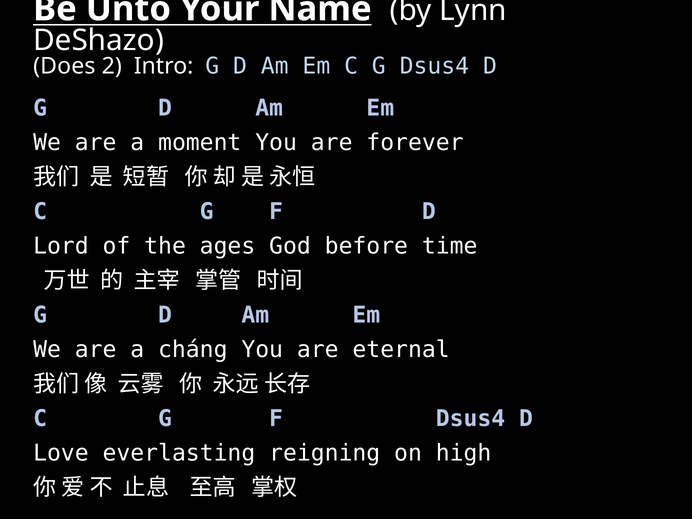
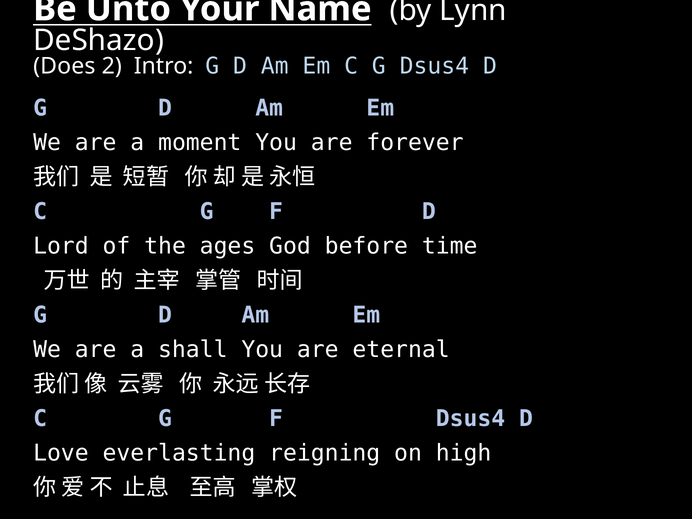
cháng: cháng -> shall (193, 350)
